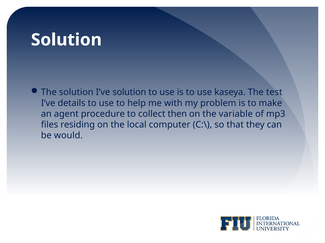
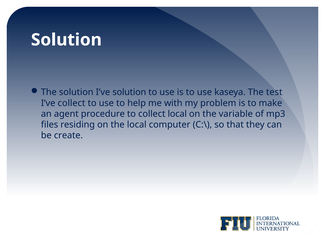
I’ve details: details -> collect (71, 103)
collect then: then -> local (177, 114)
would: would -> create (68, 136)
